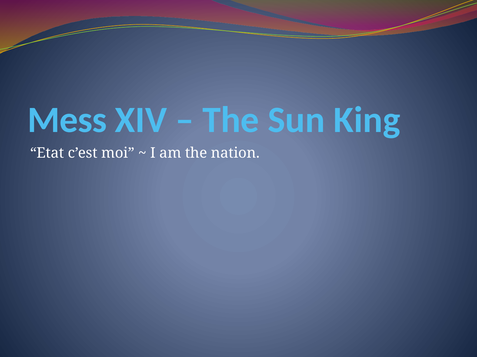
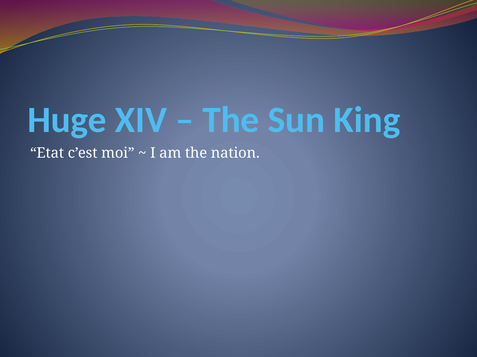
Mess: Mess -> Huge (67, 120)
